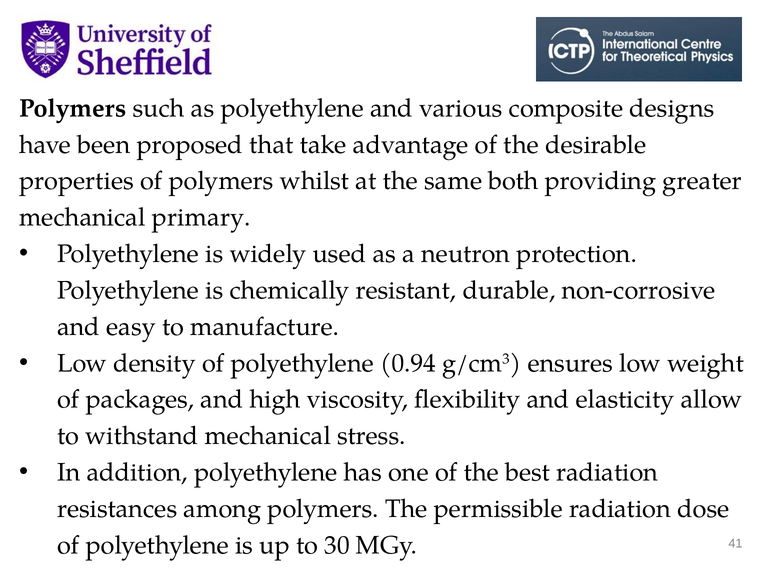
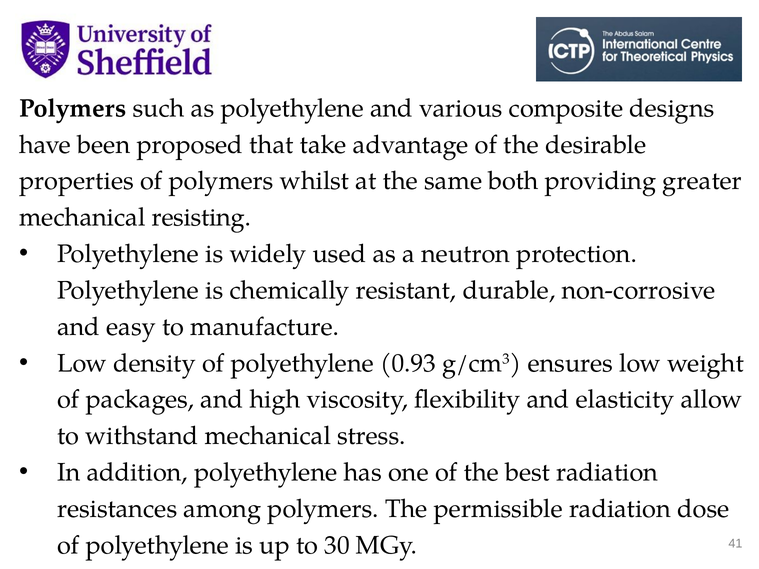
primary: primary -> resisting (201, 218)
0.94: 0.94 -> 0.93 (408, 363)
